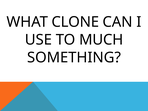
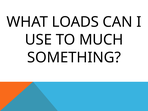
CLONE: CLONE -> LOADS (75, 22)
